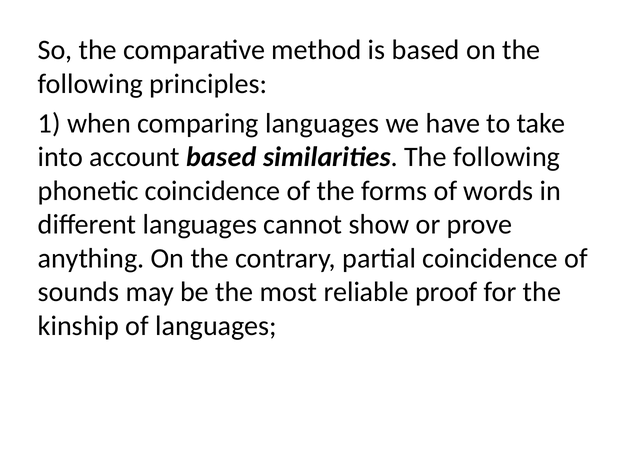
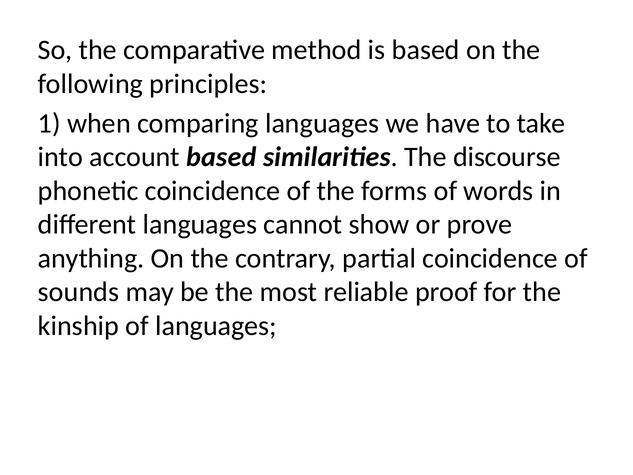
similarities The following: following -> discourse (507, 157)
